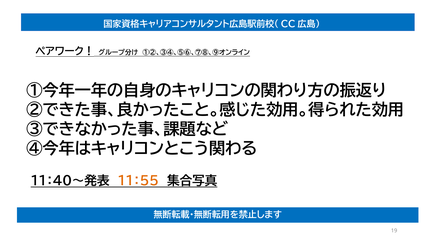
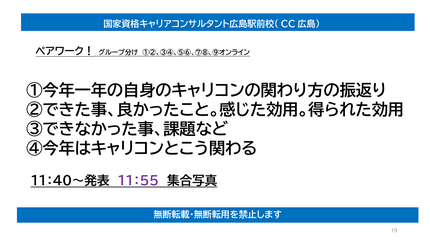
１１：５５ colour: orange -> purple (138, 181)
